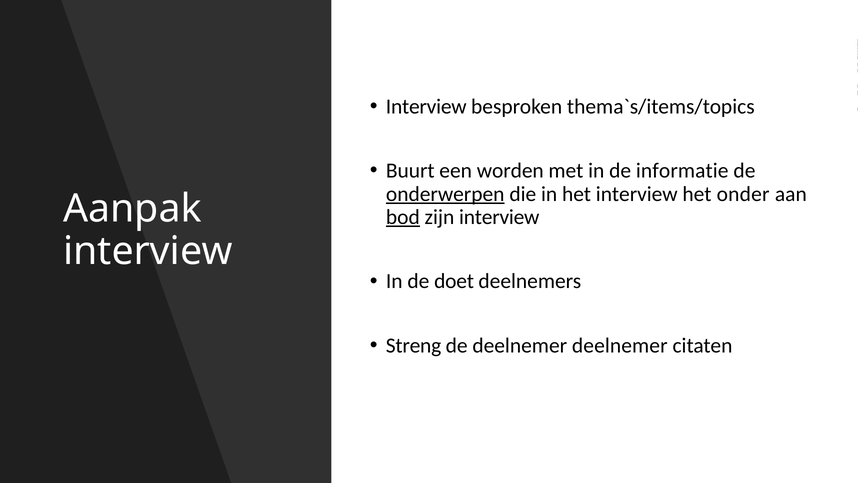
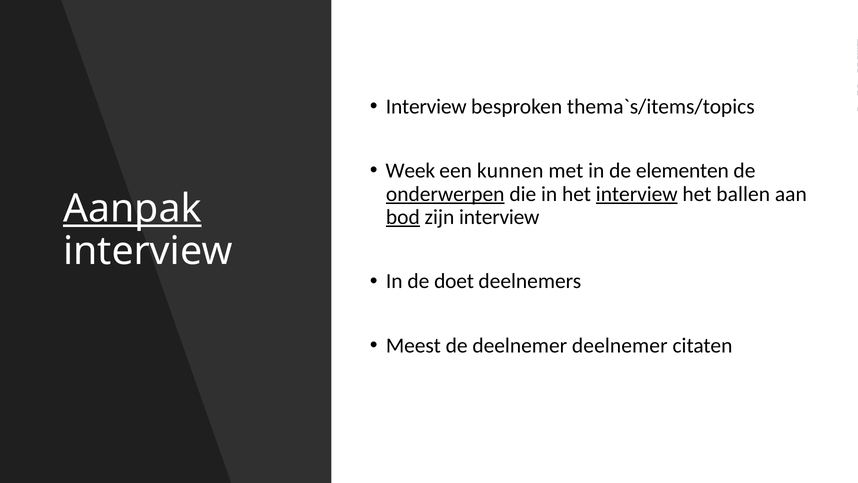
Buurt: Buurt -> Week (410, 171)
worden: worden -> kunnen (510, 171)
informatie: informatie -> elementen (682, 171)
interview underline: none -> present (637, 194)
onder: onder -> ballen (743, 194)
Aanpak underline: none -> present (132, 209)
Streng: Streng -> Meest (413, 345)
